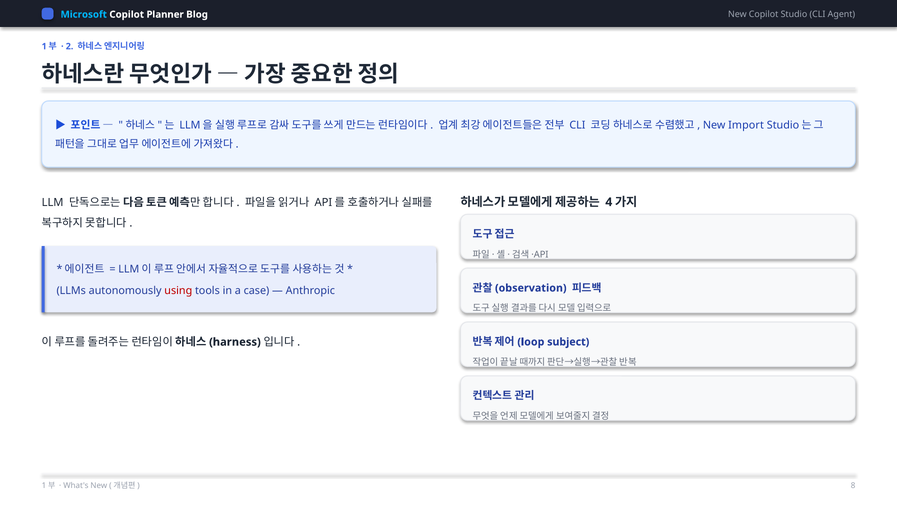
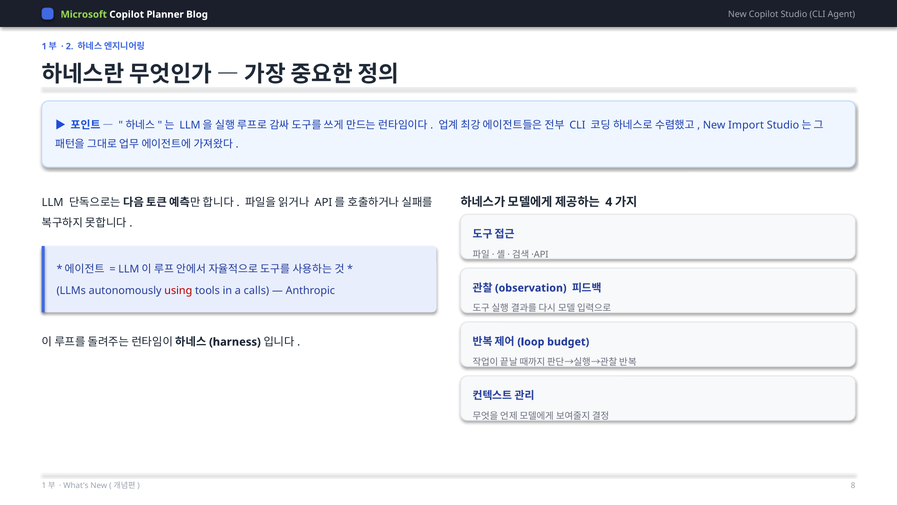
Microsoft colour: light blue -> light green (84, 14)
case: case -> calls (256, 290)
subject: subject -> budget (568, 342)
